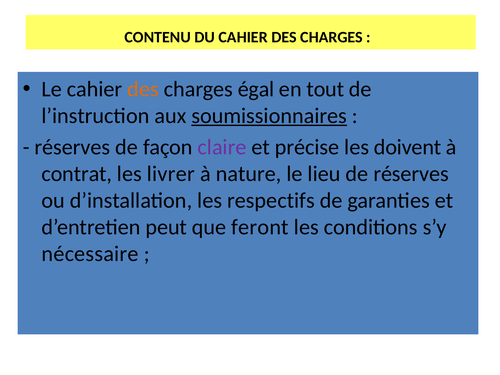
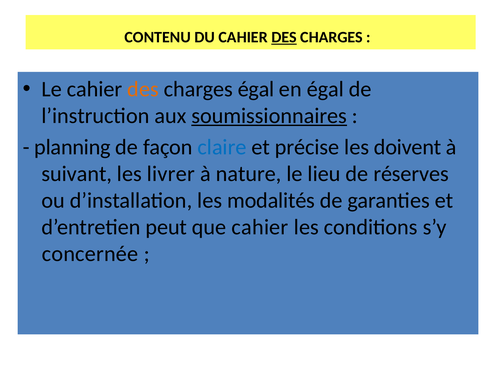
DES underline: none -> present (284, 37)
en tout: tout -> égal (325, 89)
réserves: réserves -> planning (72, 147)
claire colour: purple -> blue (222, 147)
contrat: contrat -> suivant (77, 174)
respectifs: respectifs -> modalités (271, 200)
que feront: feront -> cahier (260, 227)
nécessaire: nécessaire -> concernée (90, 254)
